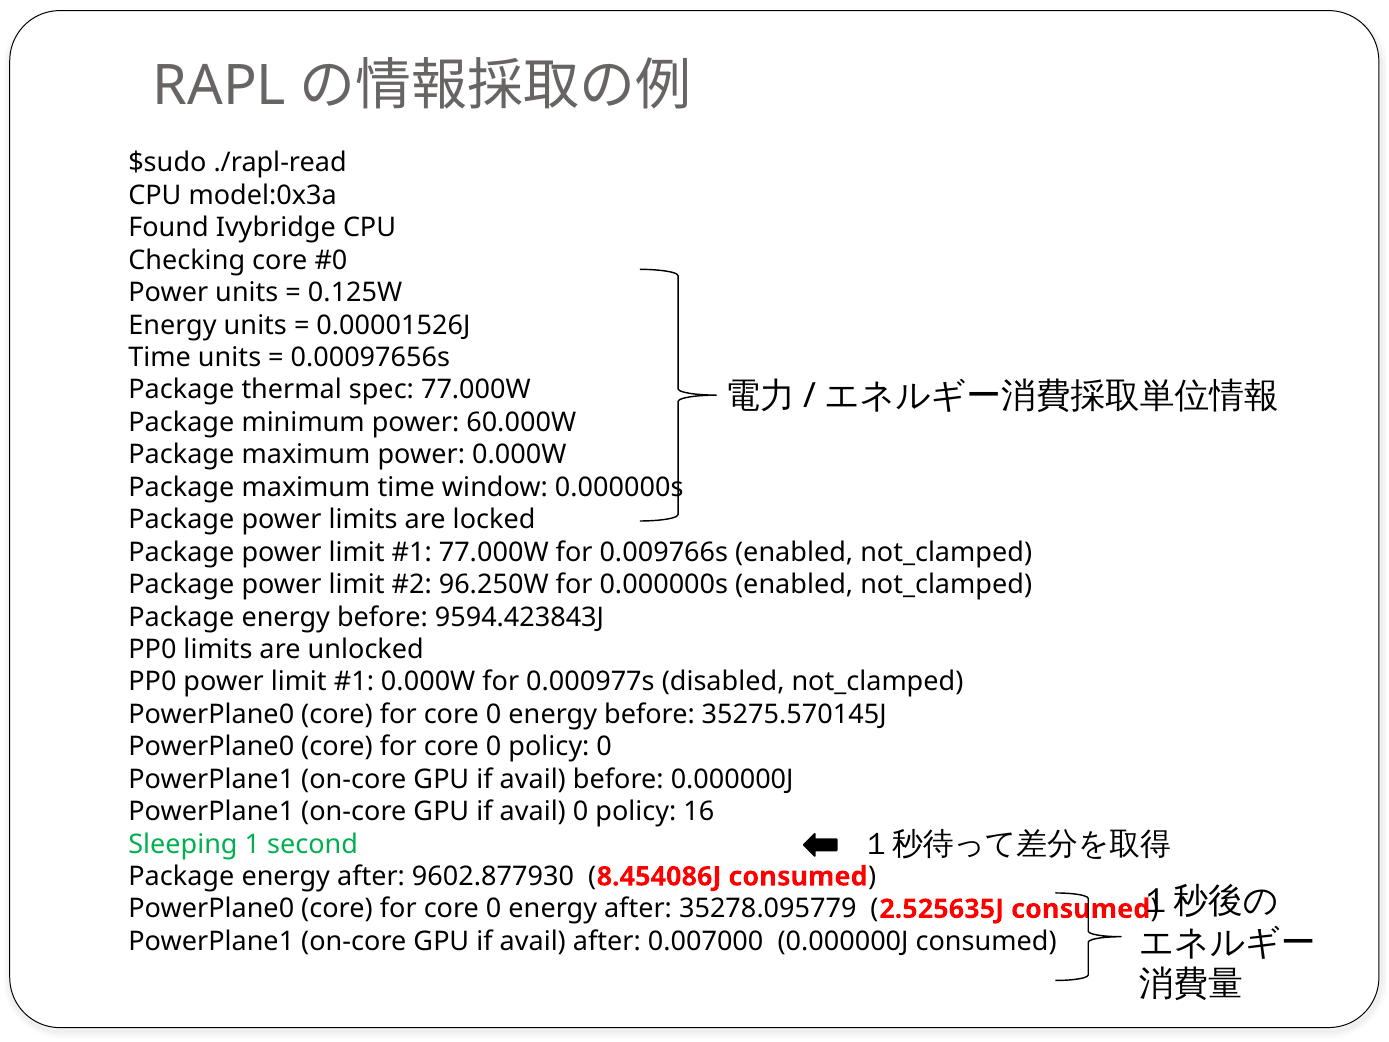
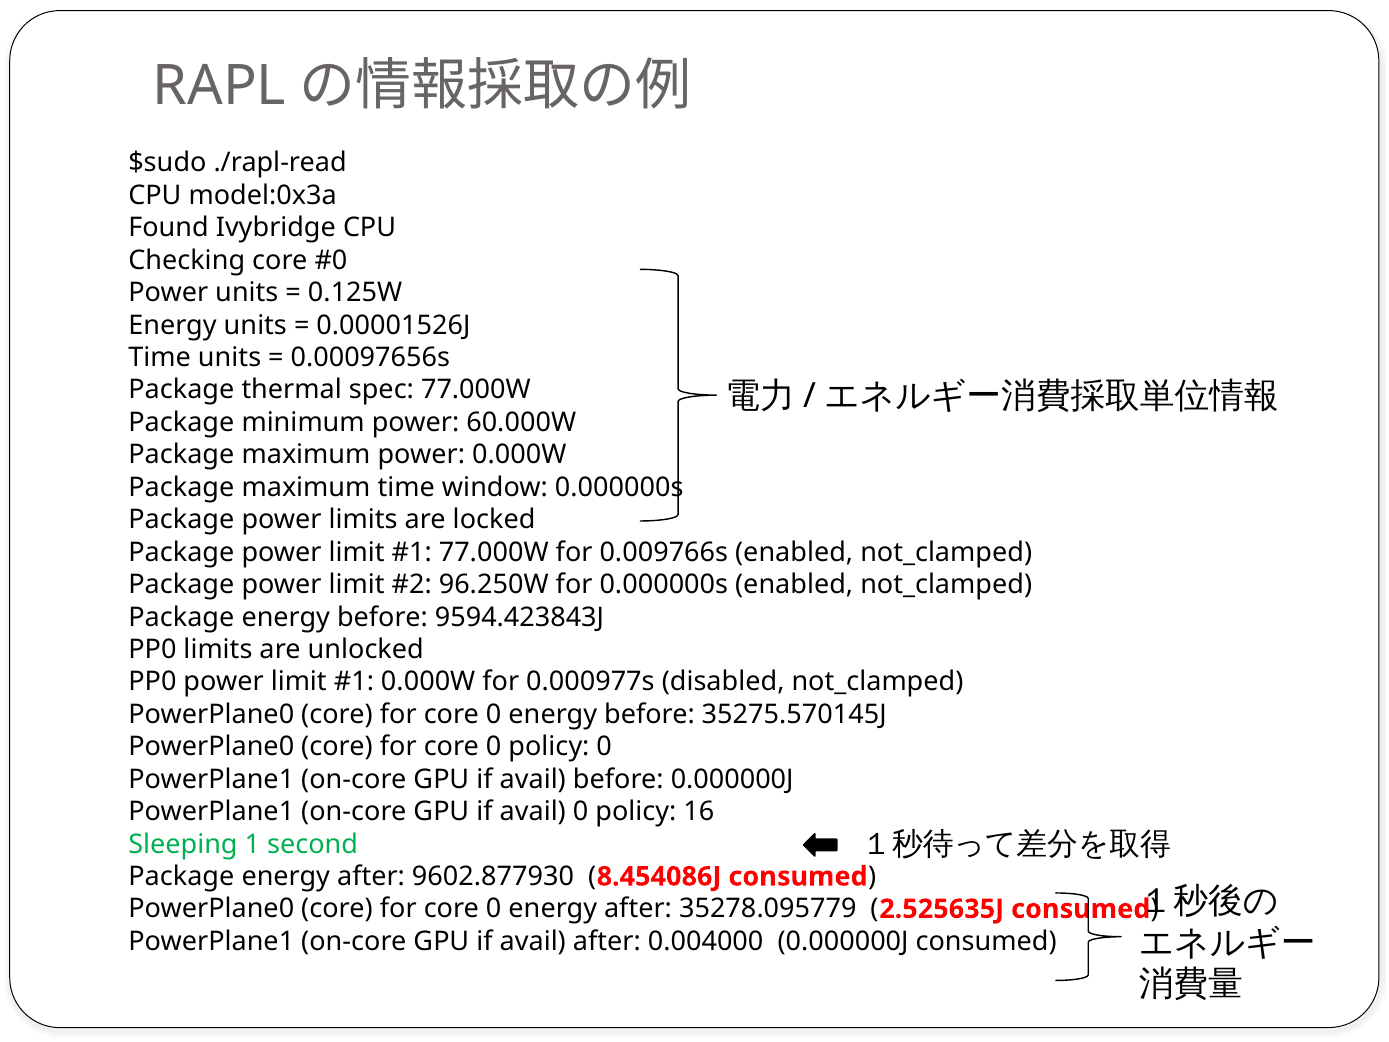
0.007000: 0.007000 -> 0.004000 (706, 941)
